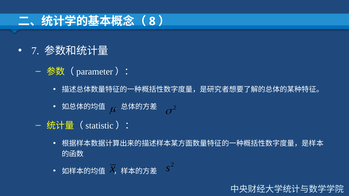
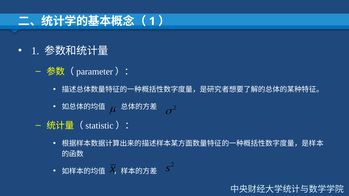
8: 8 -> 1 (152, 21)
7: 7 -> 1 (35, 51)
